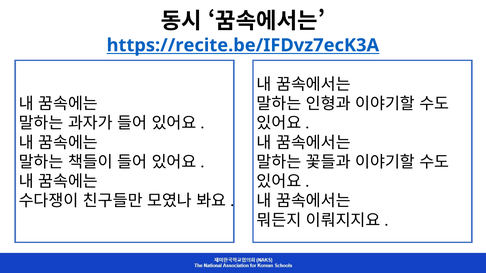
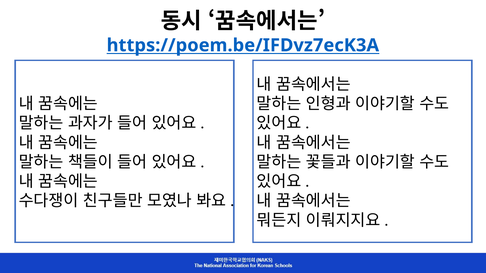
https://recite.be/IFDvz7ecK3A: https://recite.be/IFDvz7ecK3A -> https://poem.be/IFDvz7ecK3A (243, 45)
